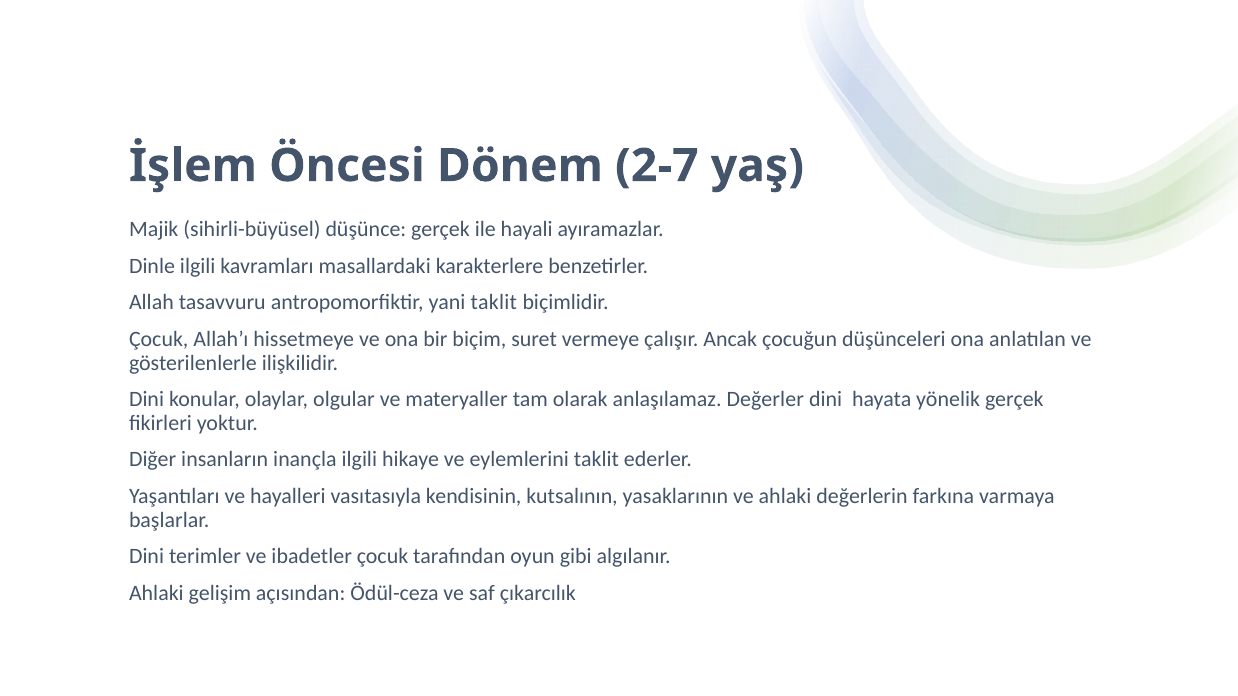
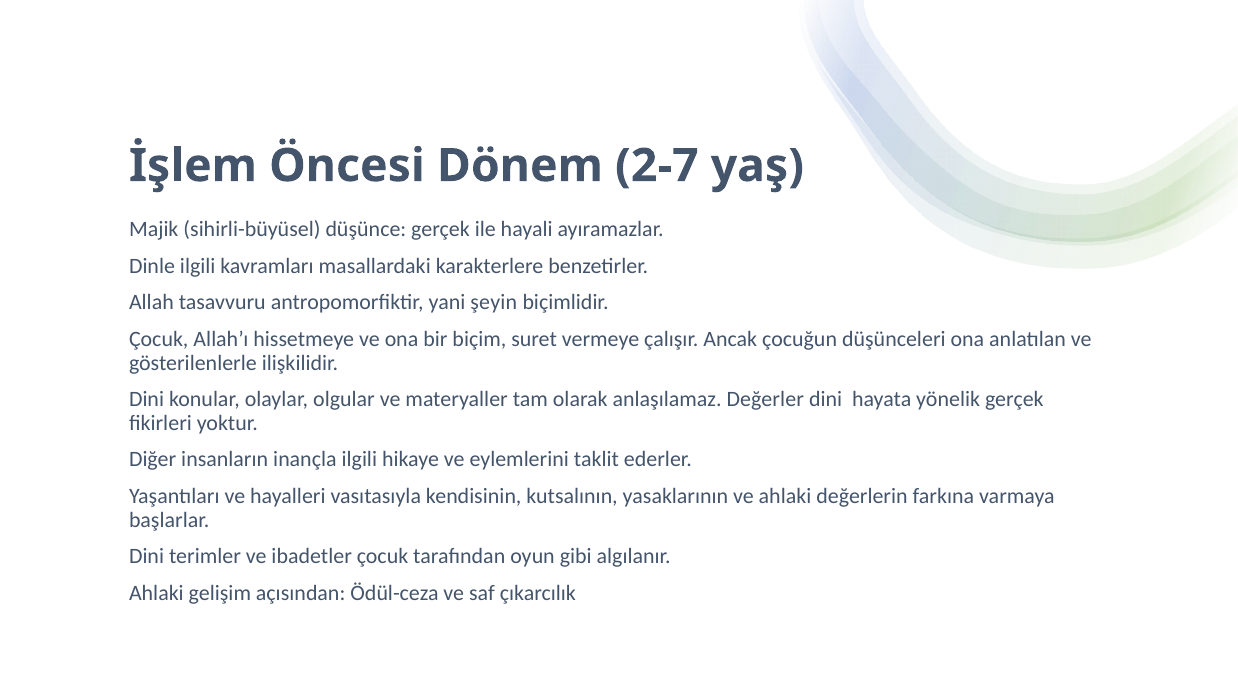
yani taklit: taklit -> şeyin (494, 303)
